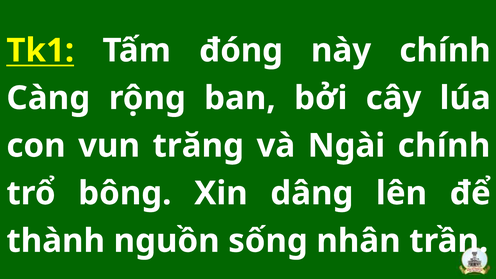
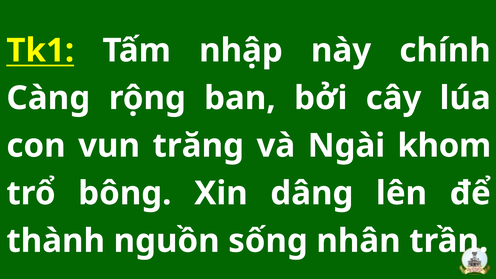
đóng: đóng -> nhập (241, 51)
Ngài chính: chính -> khom (444, 146)
